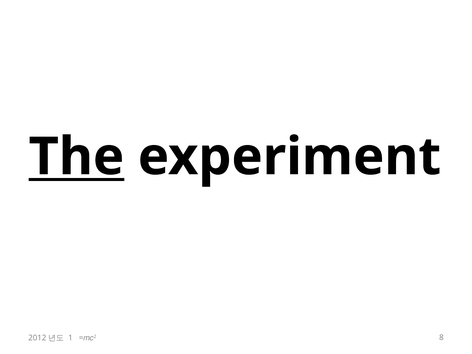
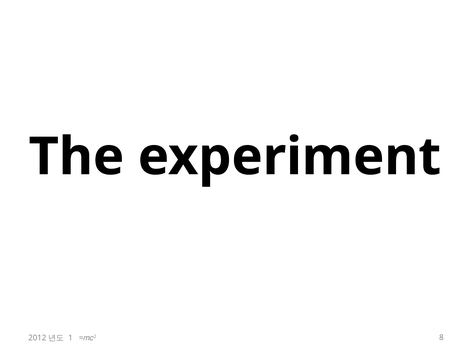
The underline: present -> none (76, 157)
